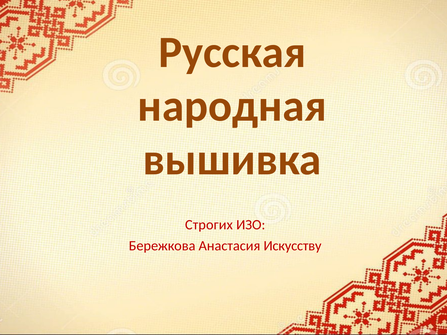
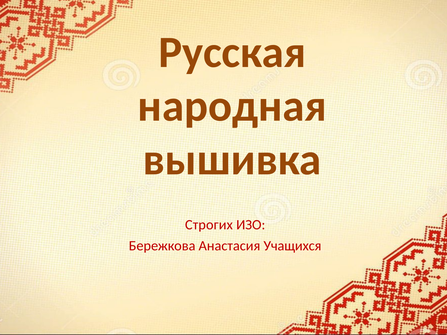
Искусству: Искусству -> Учащихся (292, 246)
